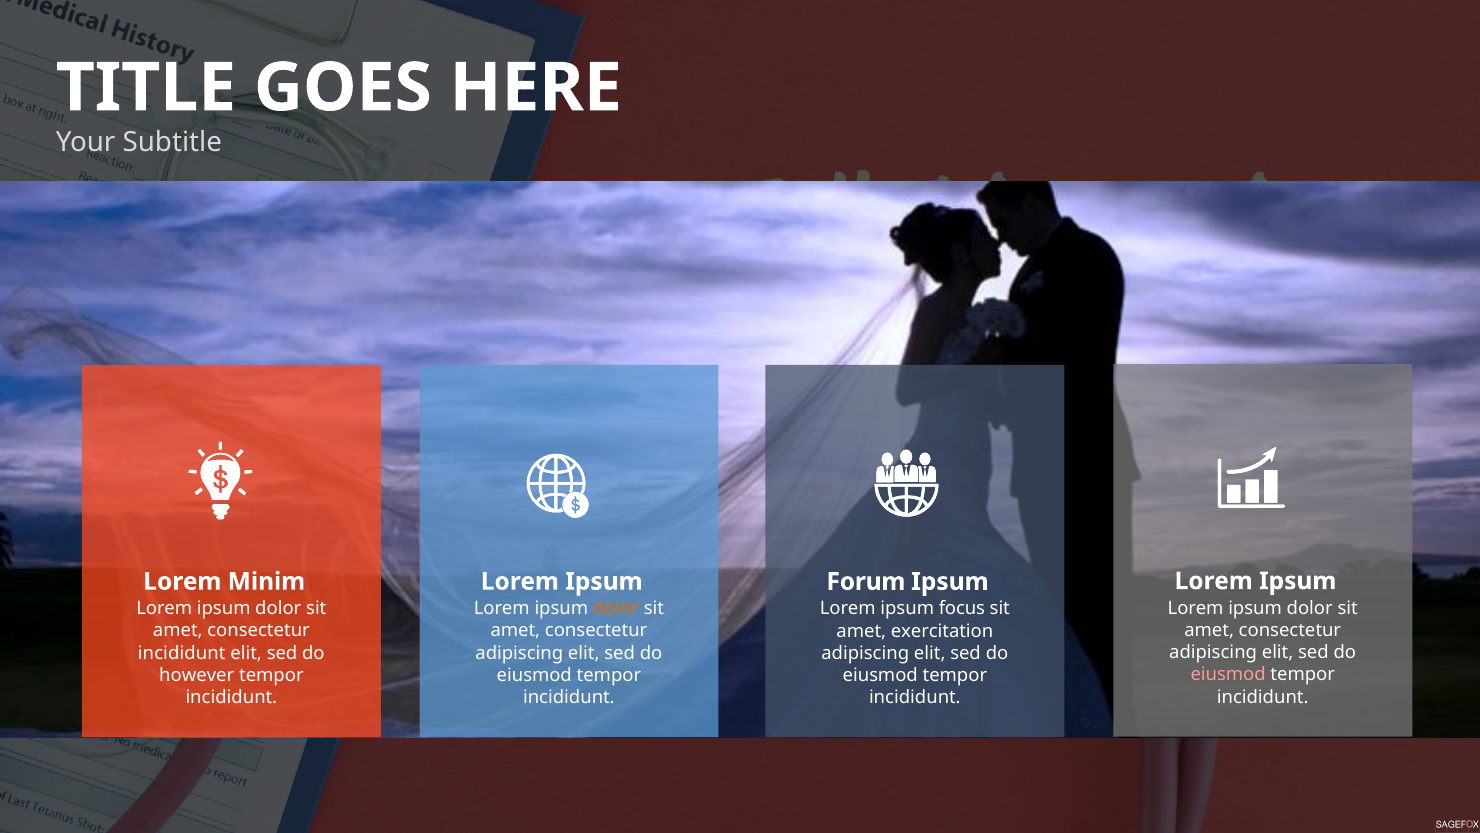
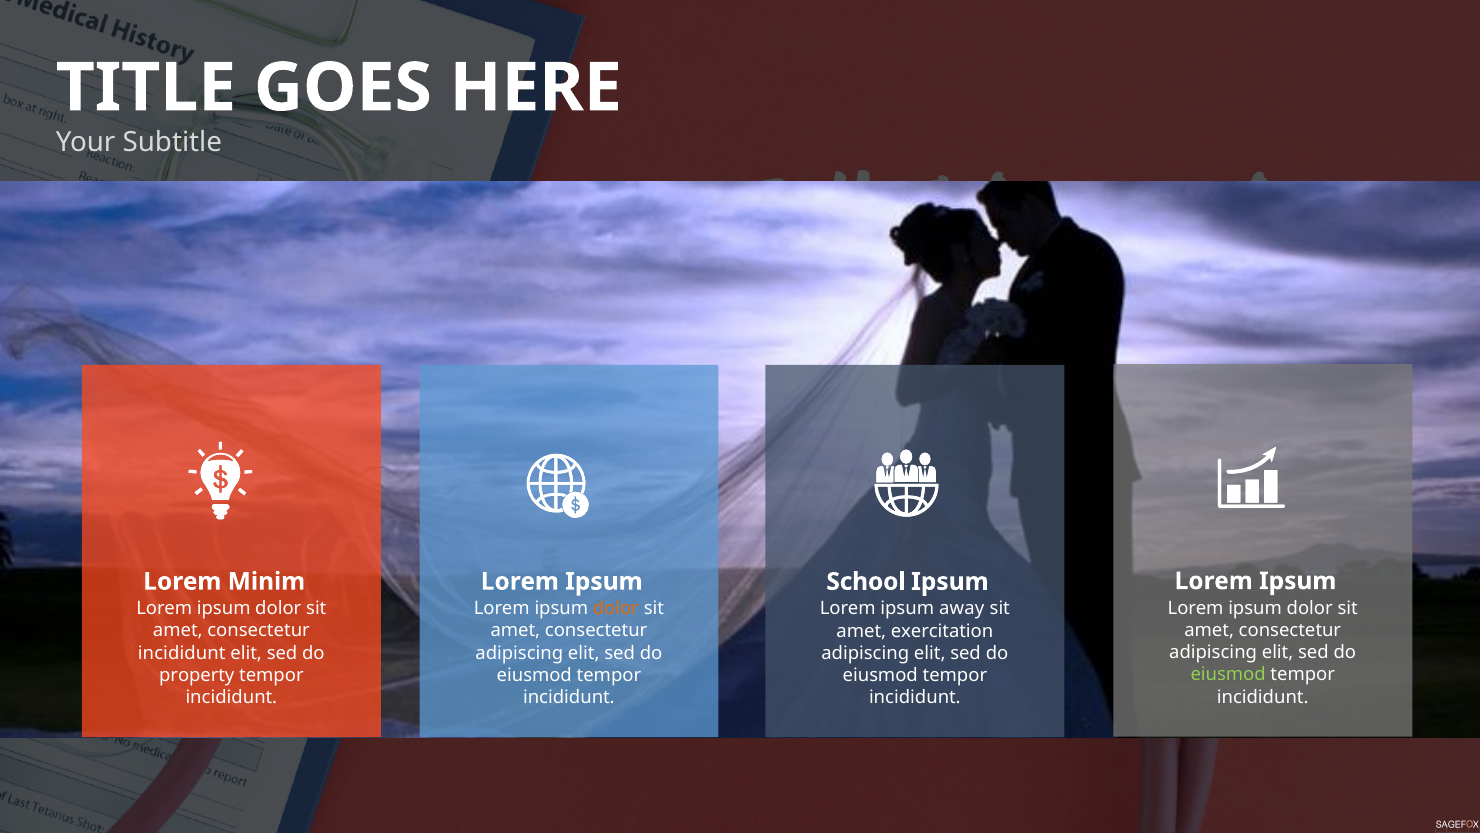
Forum: Forum -> School (866, 581)
focus: focus -> away (962, 608)
eiusmod colour: pink -> light green (1228, 674)
however: however -> property (197, 675)
